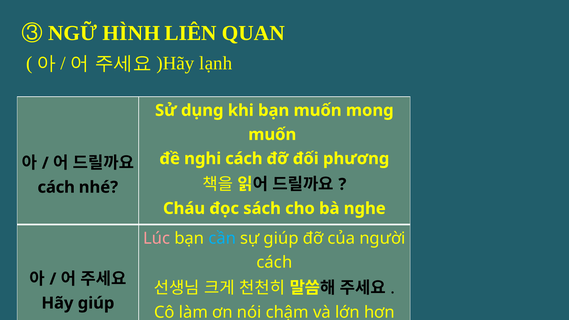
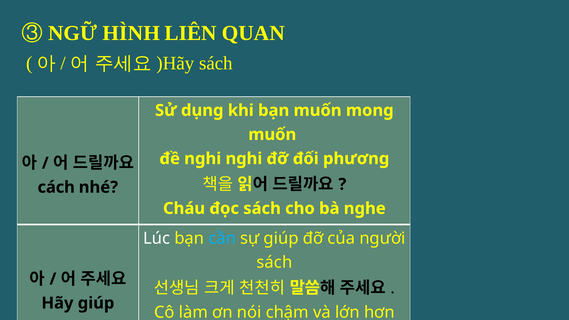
lạnh: lạnh -> sách (216, 63)
nghi cách: cách -> nghi (244, 159)
Lúc colour: pink -> white (157, 238)
cách: cách -> sách (274, 262)
